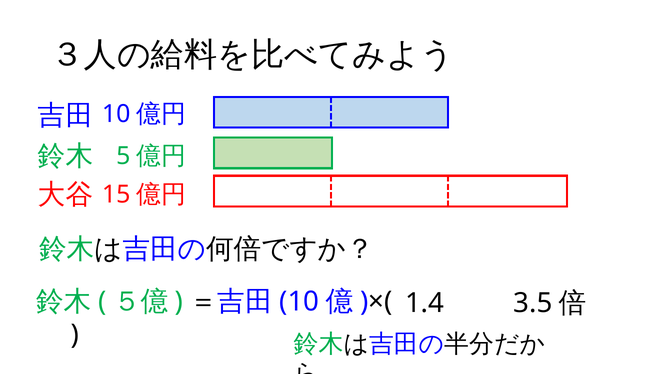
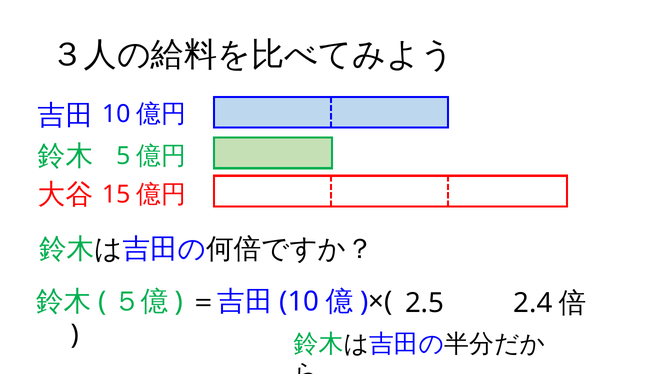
1.4: 1.4 -> 2.5 (425, 302)
3.5: 3.5 -> 2.4 (533, 302)
